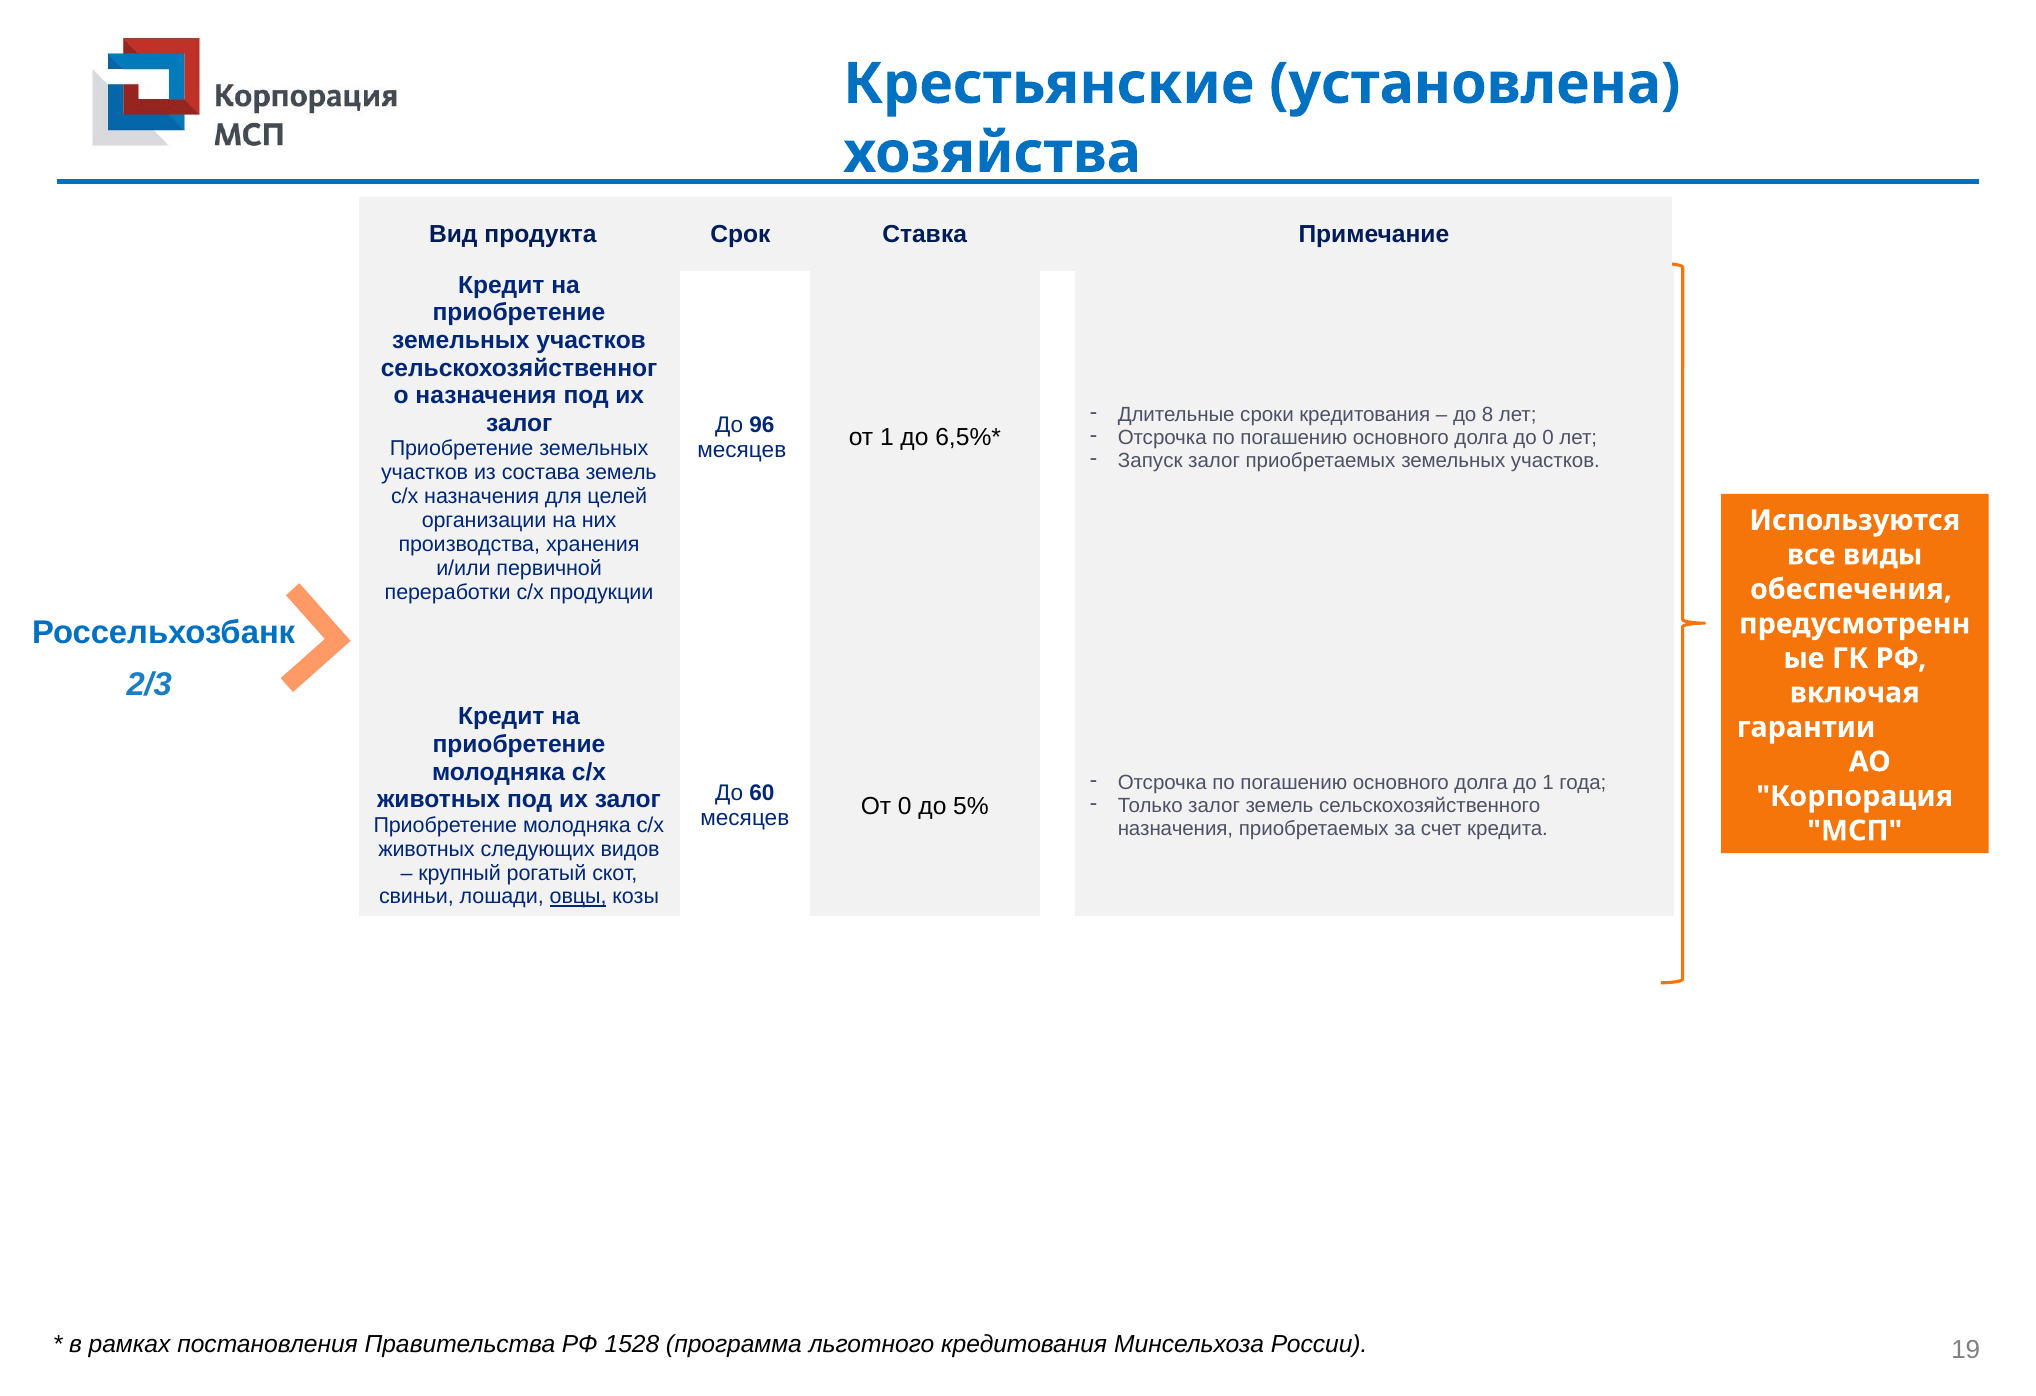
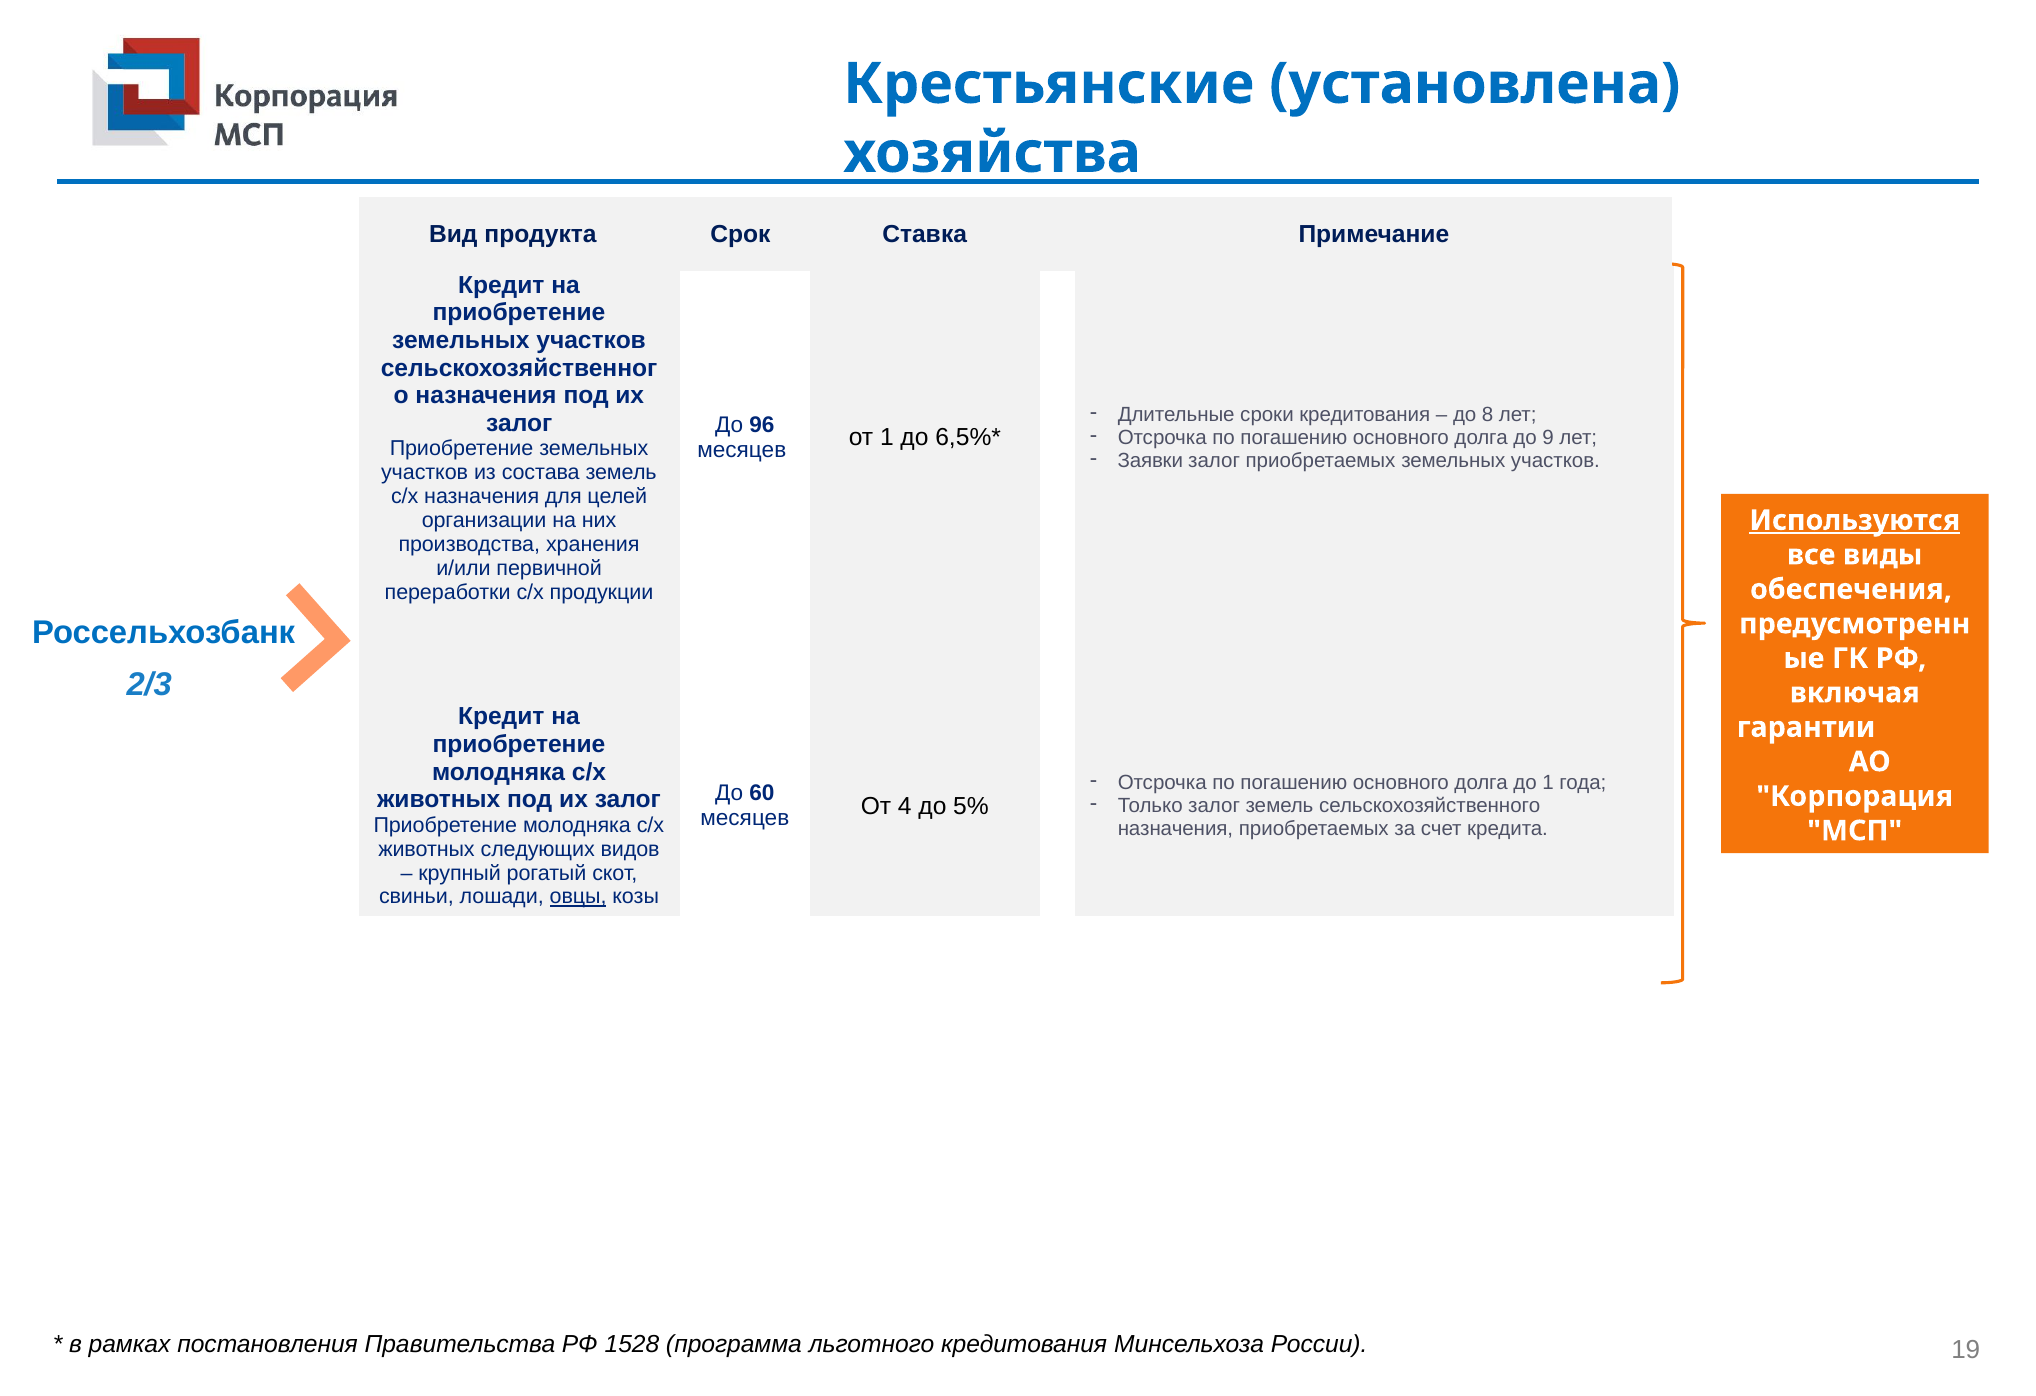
до 0: 0 -> 9 (1548, 438)
Запуск: Запуск -> Заявки (1150, 461)
Используются underline: none -> present (1855, 520)
От 0: 0 -> 4 (905, 806)
